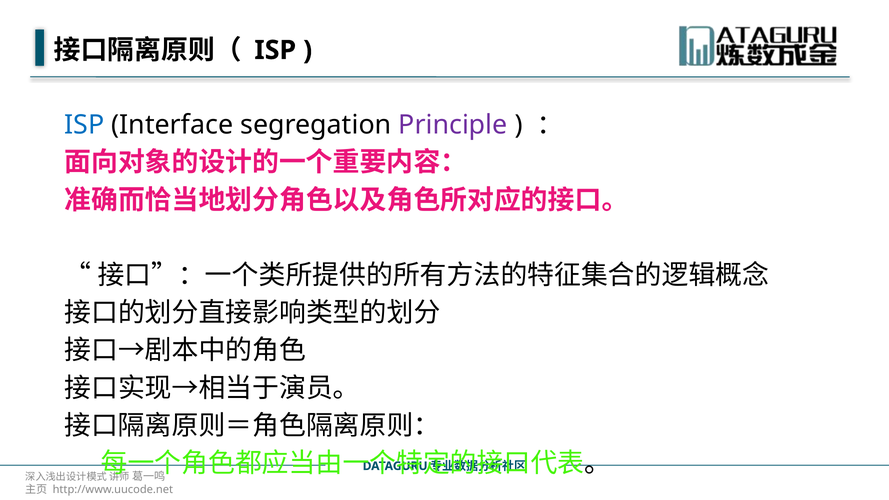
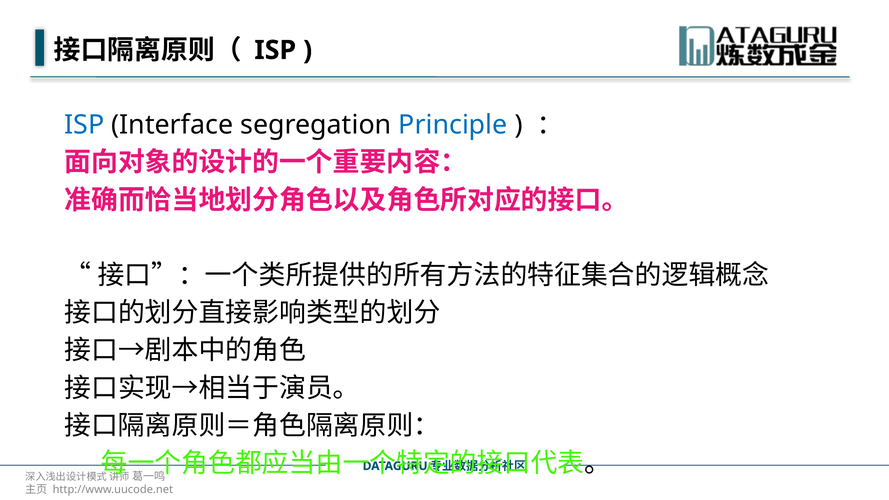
Principle colour: purple -> blue (453, 125)
